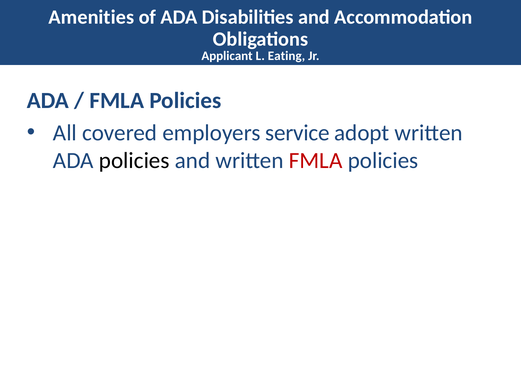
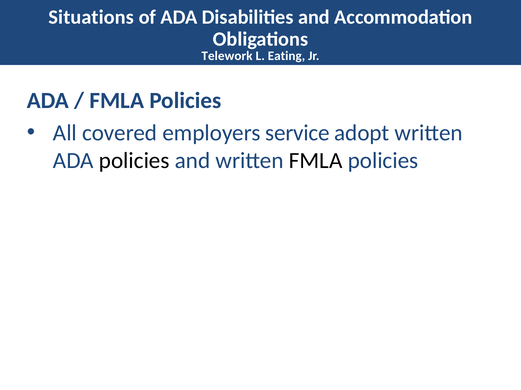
Amenities: Amenities -> Situations (91, 17)
Applicant: Applicant -> Telework (227, 56)
FMLA colour: red -> black (316, 161)
